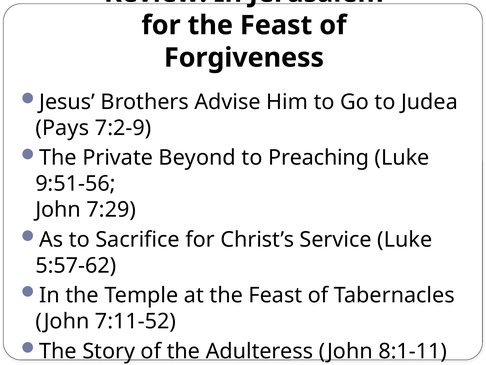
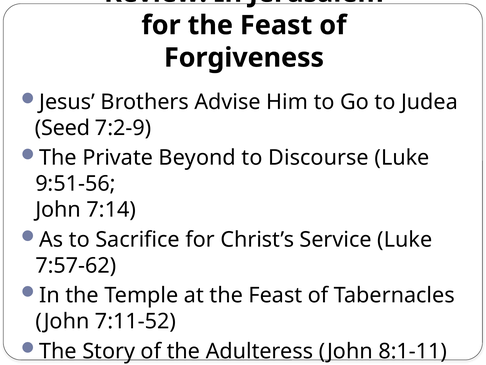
Pays: Pays -> Seed (62, 128)
Preaching: Preaching -> Discourse (318, 158)
7:29: 7:29 -> 7:14 (111, 209)
5:57-62: 5:57-62 -> 7:57-62 (76, 265)
